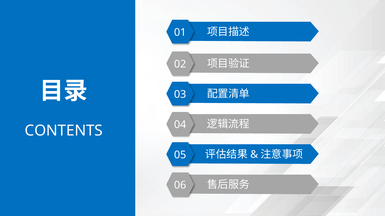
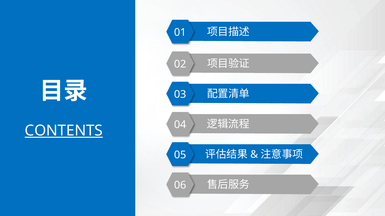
CONTENTS underline: none -> present (64, 131)
